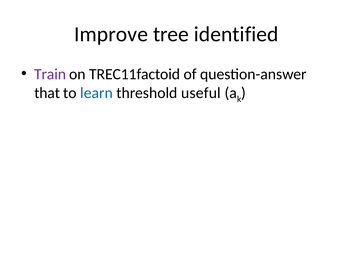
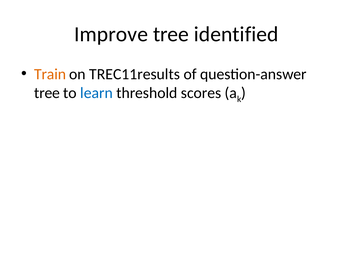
Train colour: purple -> orange (50, 74)
TREC11factoid: TREC11factoid -> TREC11results (135, 74)
that: that -> tree (47, 93)
useful: useful -> scores (201, 93)
